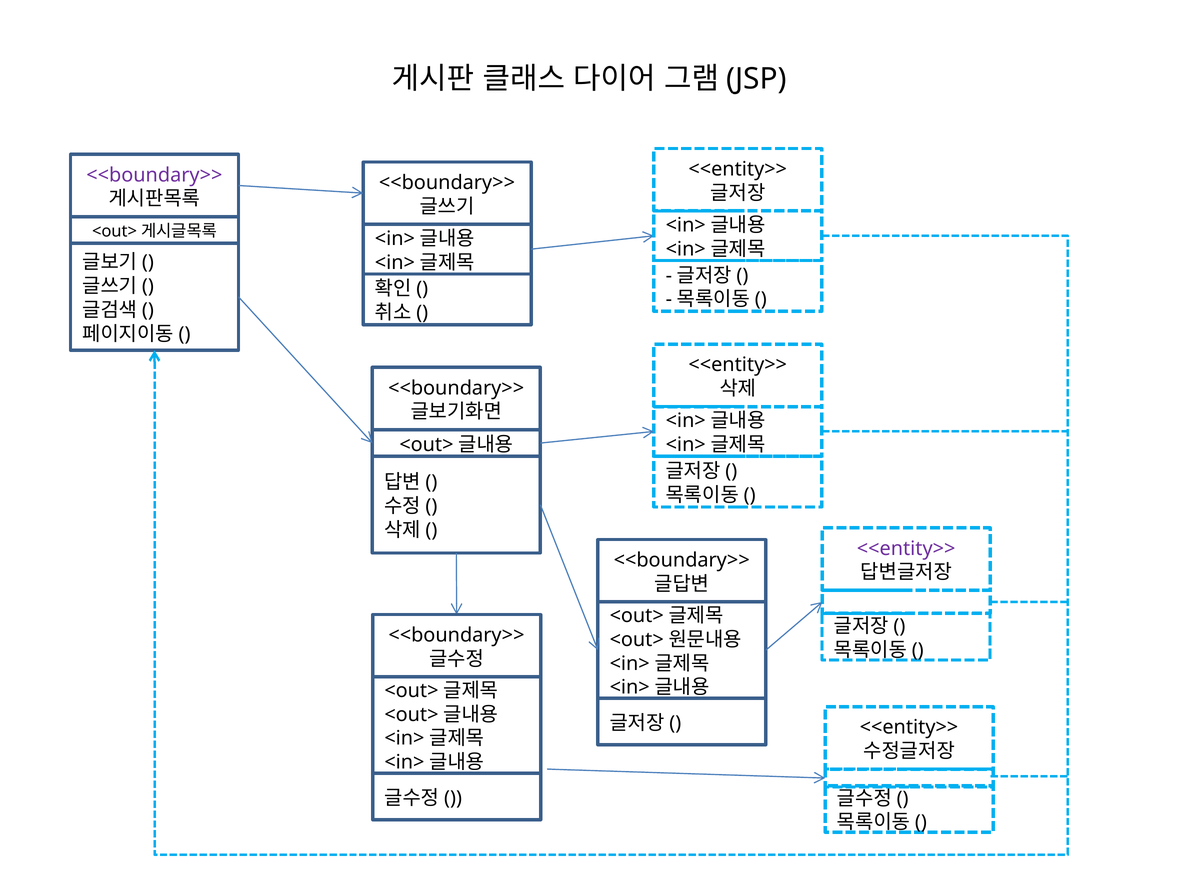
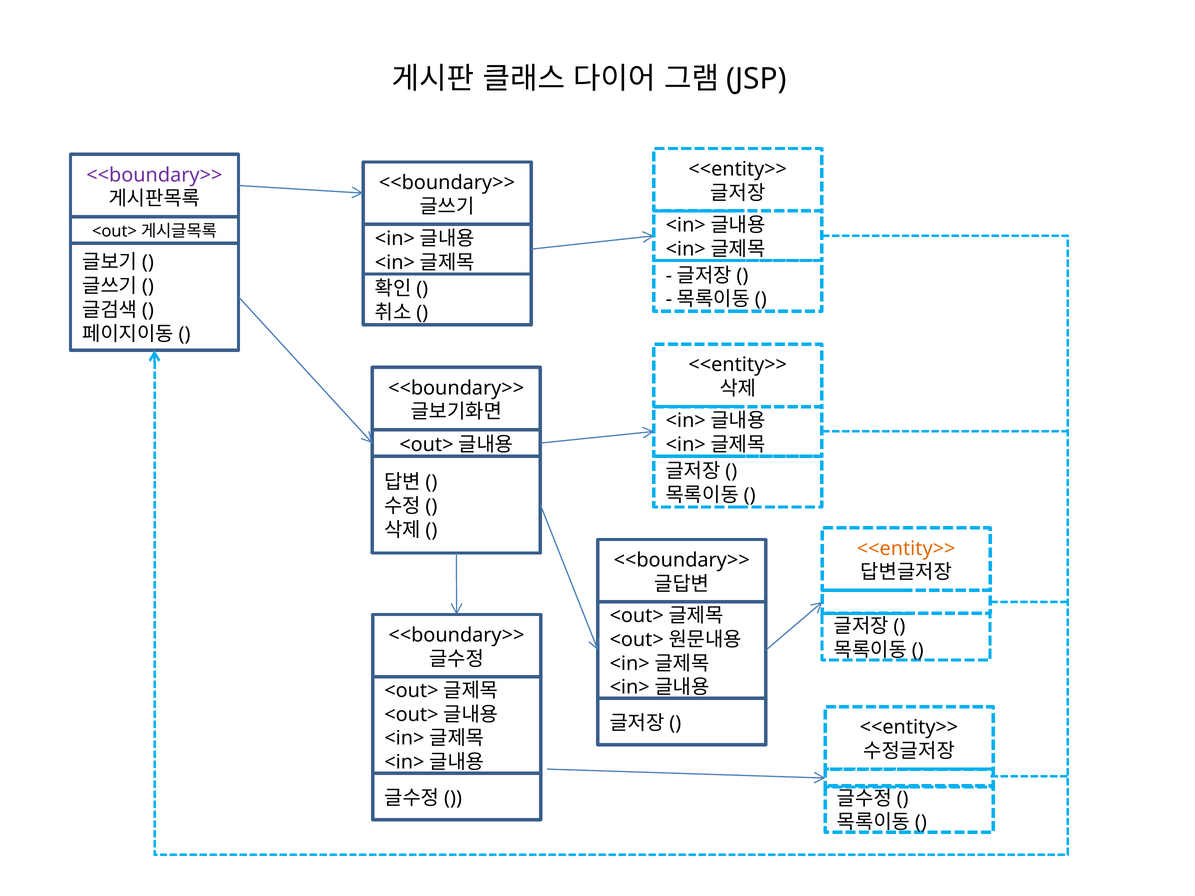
<<entity>> colour: purple -> orange (906, 549)
